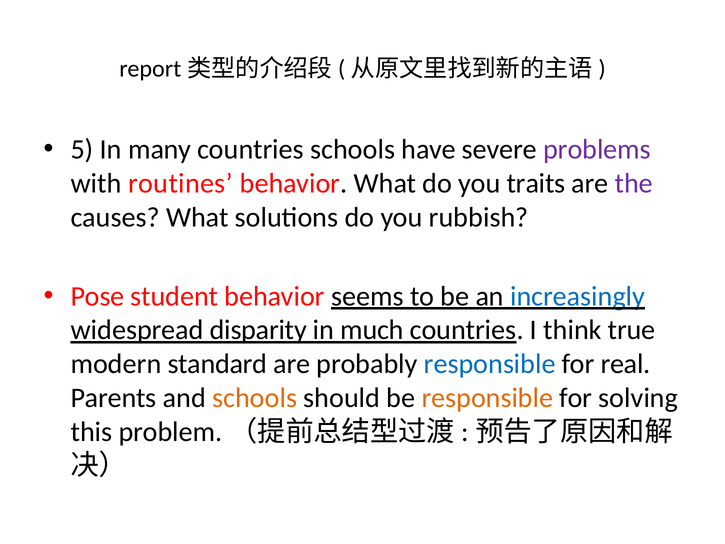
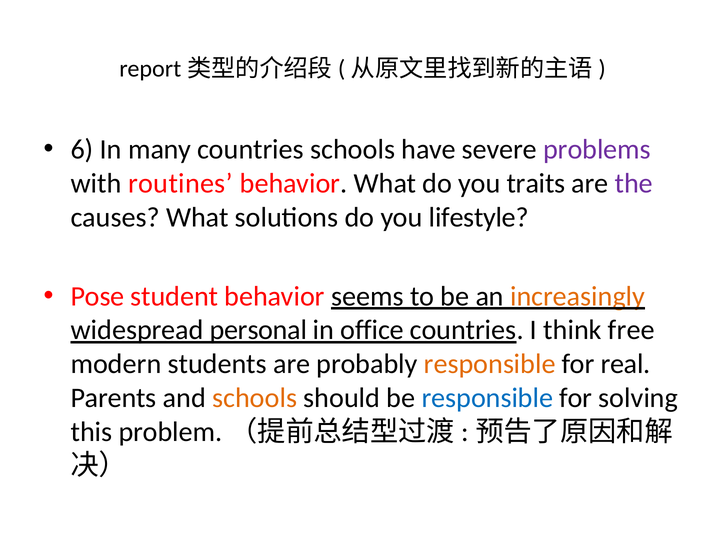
5: 5 -> 6 (82, 149)
rubbish: rubbish -> lifestyle (479, 217)
increasingly colour: blue -> orange (578, 296)
disparity: disparity -> personal (258, 330)
much: much -> office (372, 330)
true: true -> free (631, 330)
standard: standard -> students (217, 364)
responsible colour: blue -> orange (490, 364)
responsible colour: orange -> blue (487, 398)
